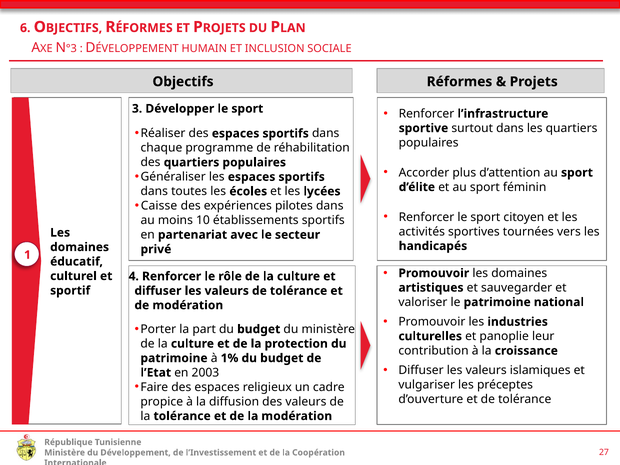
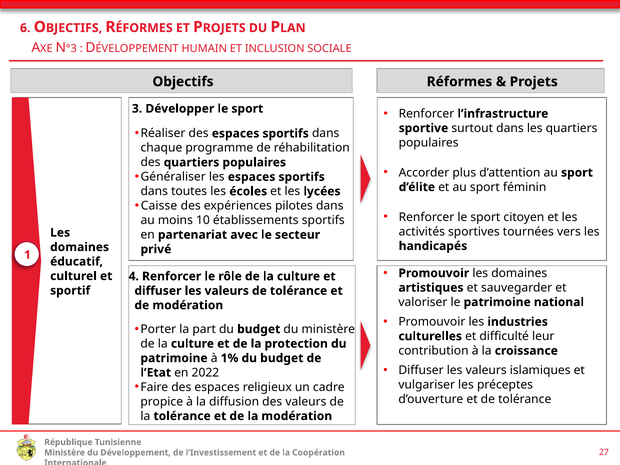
panoplie: panoplie -> difficulté (504, 336)
2003: 2003 -> 2022 (205, 373)
